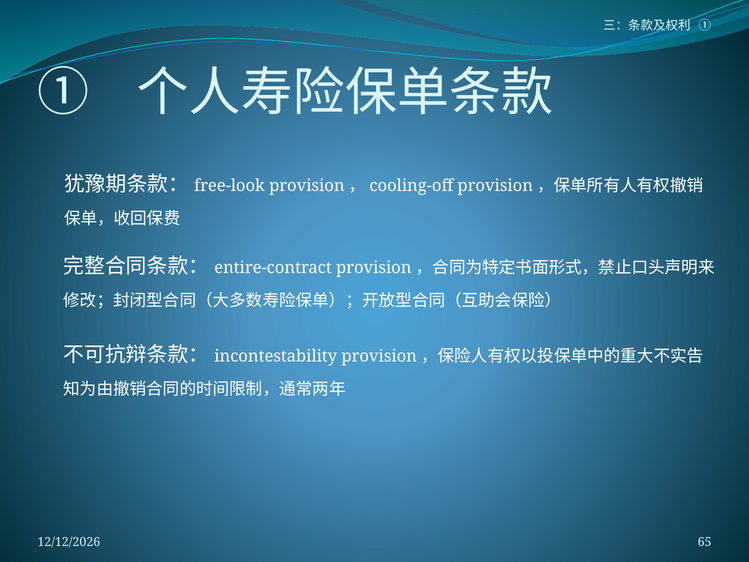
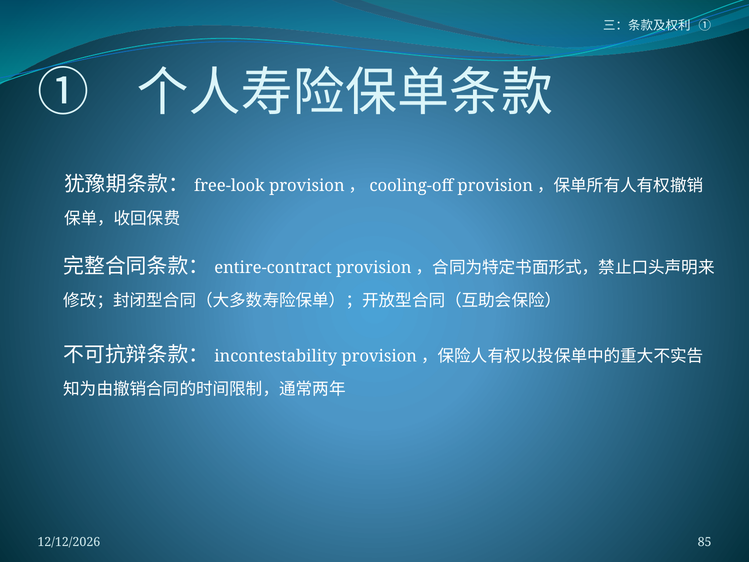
65: 65 -> 85 (705, 542)
